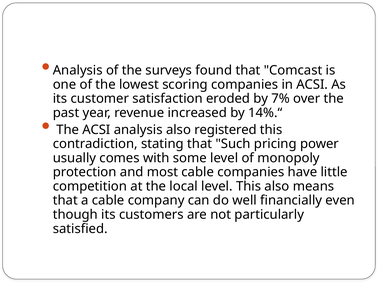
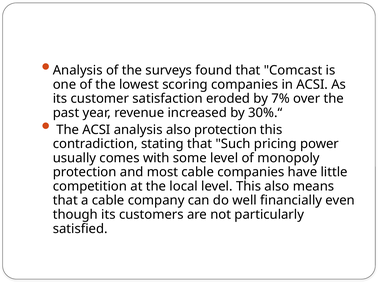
14%.“: 14%.“ -> 30%.“ (265, 113)
also registered: registered -> protection (226, 130)
